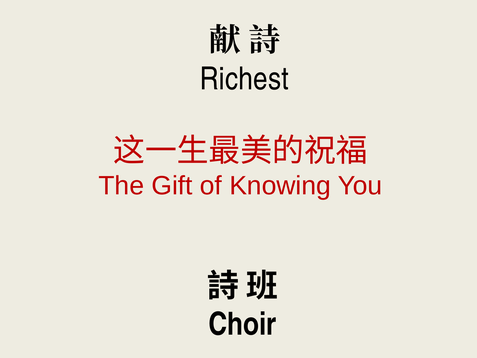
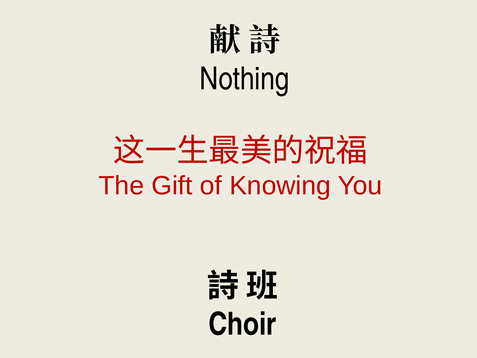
Richest: Richest -> Nothing (244, 79)
